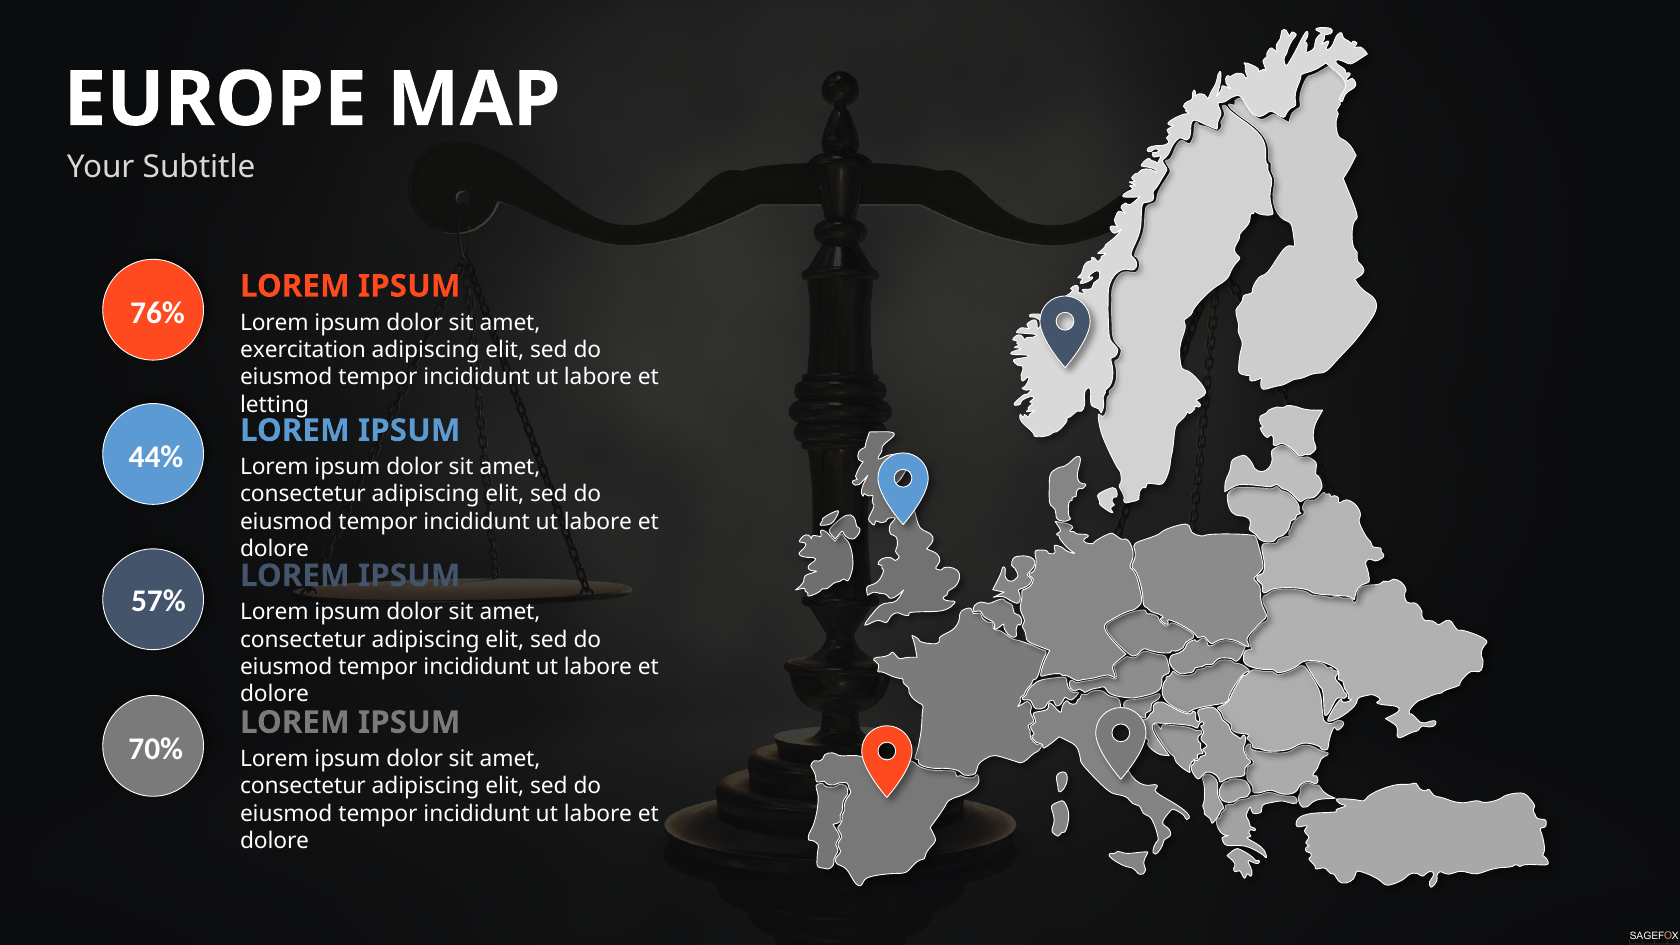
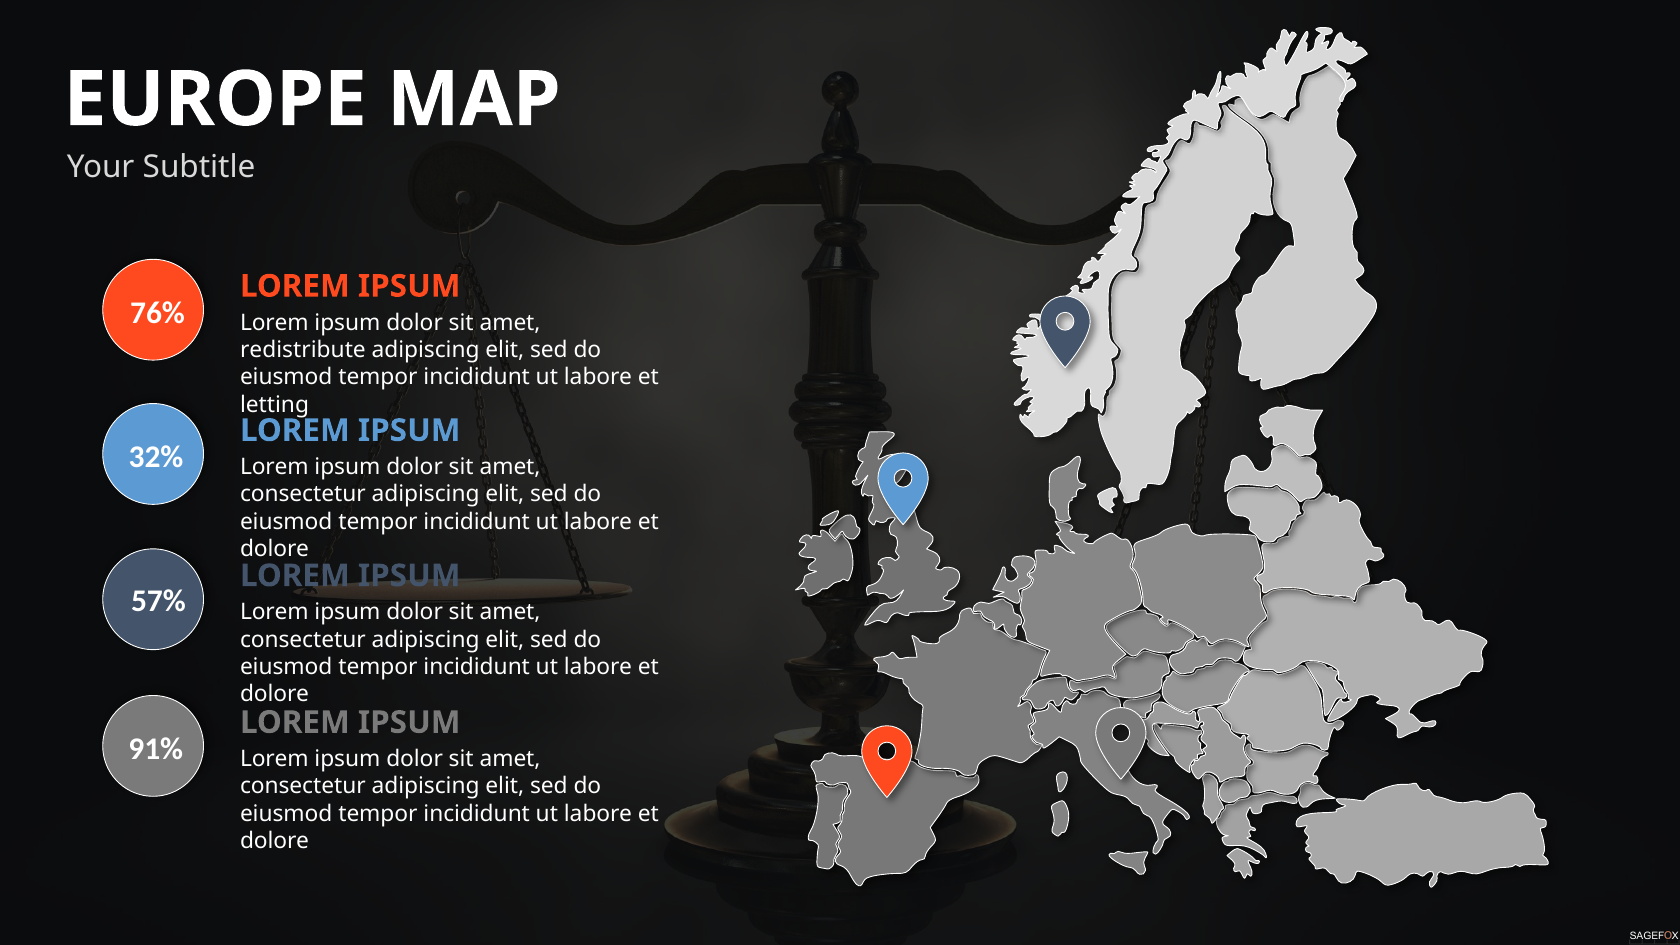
exercitation: exercitation -> redistribute (303, 350)
44%: 44% -> 32% (156, 458)
70%: 70% -> 91% (156, 749)
